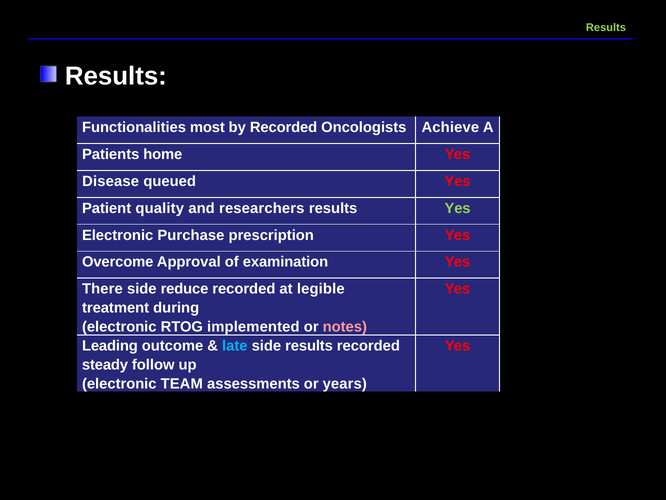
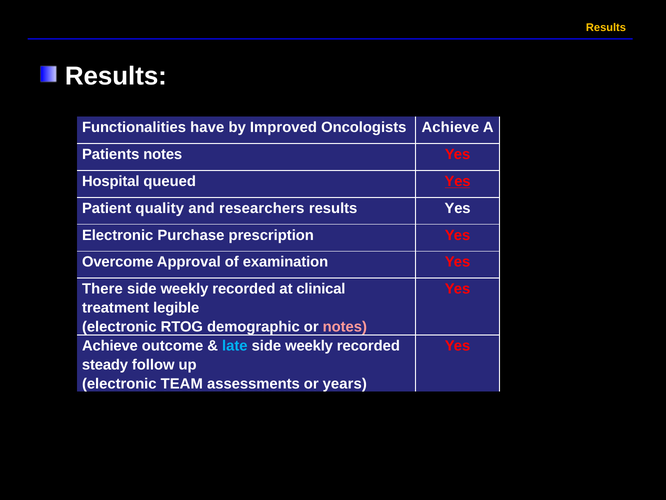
Results colour: light green -> yellow (606, 27)
most: most -> have (207, 127)
by Recorded: Recorded -> Improved (283, 127)
Patients home: home -> notes (163, 154)
Disease: Disease -> Hospital (111, 181)
Yes underline: none -> present (458, 181)
Yes colour: light green -> white (458, 208)
reduce: reduce -> weekly (185, 289)
legible: legible -> clinical (321, 289)
during: during -> legible (176, 308)
implemented: implemented -> demographic (253, 327)
Leading: Leading -> Achieve (110, 345)
results: results -> weekly (309, 345)
